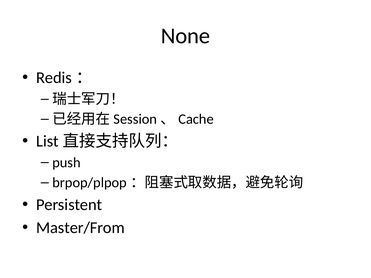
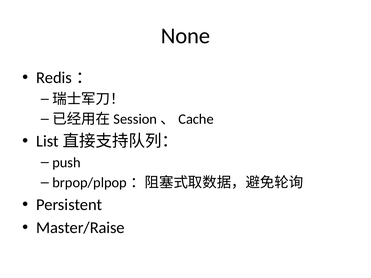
Master/From: Master/From -> Master/Raise (80, 228)
